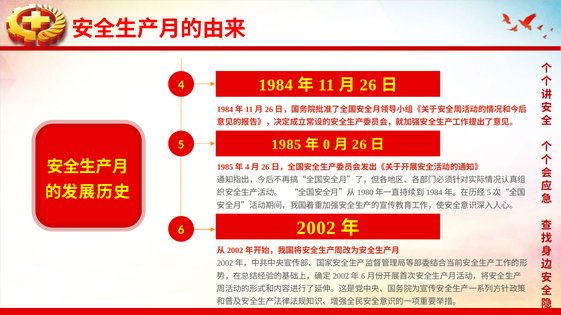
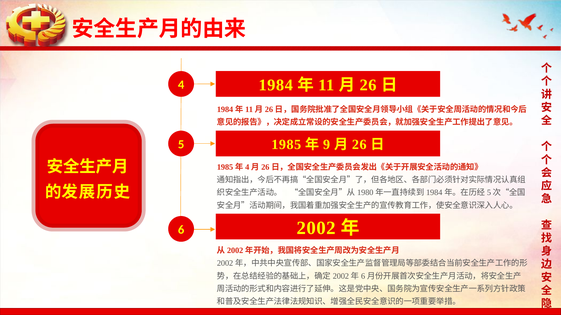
0: 0 -> 9 (327, 145)
